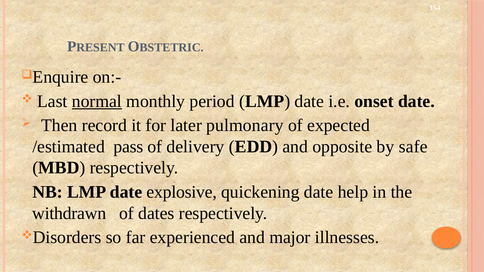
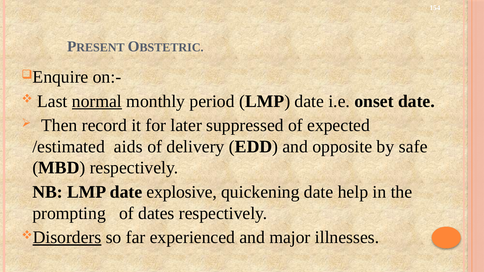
pulmonary: pulmonary -> suppressed (245, 126)
pass: pass -> aids (128, 147)
withdrawn: withdrawn -> prompting (69, 213)
Disorders underline: none -> present (67, 238)
